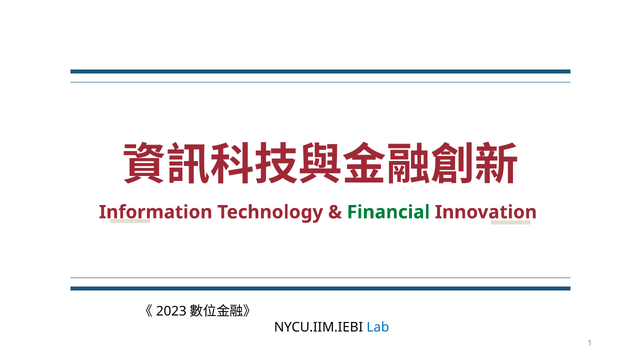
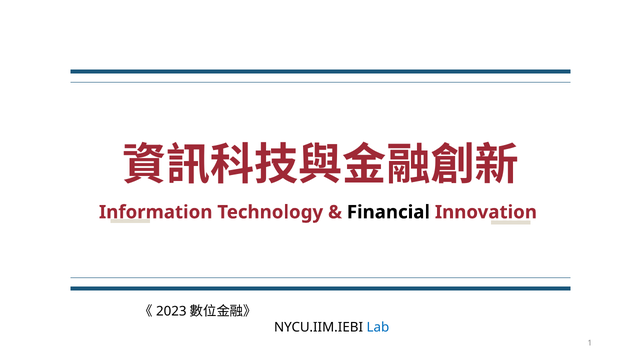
Financial colour: green -> black (388, 213)
